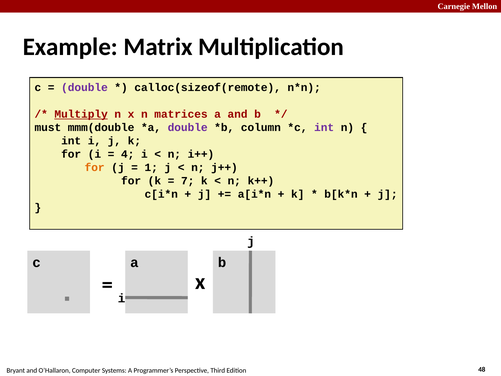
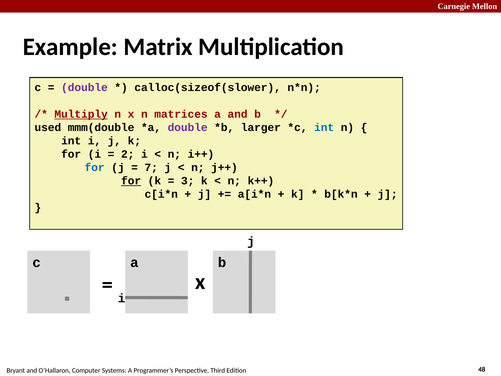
calloc(sizeof(remote: calloc(sizeof(remote -> calloc(sizeof(slower (208, 87)
must: must -> used (48, 127)
column: column -> larger (261, 127)
int colour: purple -> blue (324, 127)
4: 4 -> 2 (128, 154)
for colour: orange -> blue (95, 167)
1: 1 -> 7 (151, 167)
for underline: none -> present (131, 181)
7: 7 -> 3 (188, 181)
